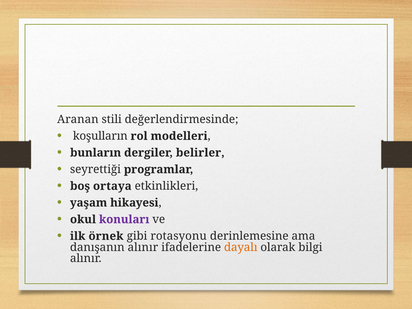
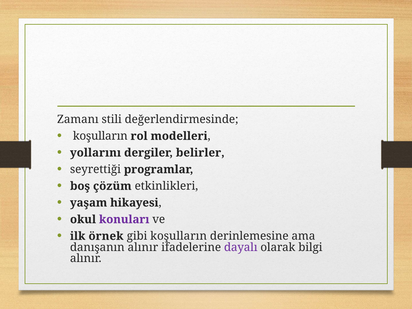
Aranan: Aranan -> Zamanı (78, 119)
bunların: bunların -> yollarını (96, 153)
ortaya: ortaya -> çözüm (112, 186)
gibi rotasyonu: rotasyonu -> koşulların (179, 236)
dayalı colour: orange -> purple (241, 247)
